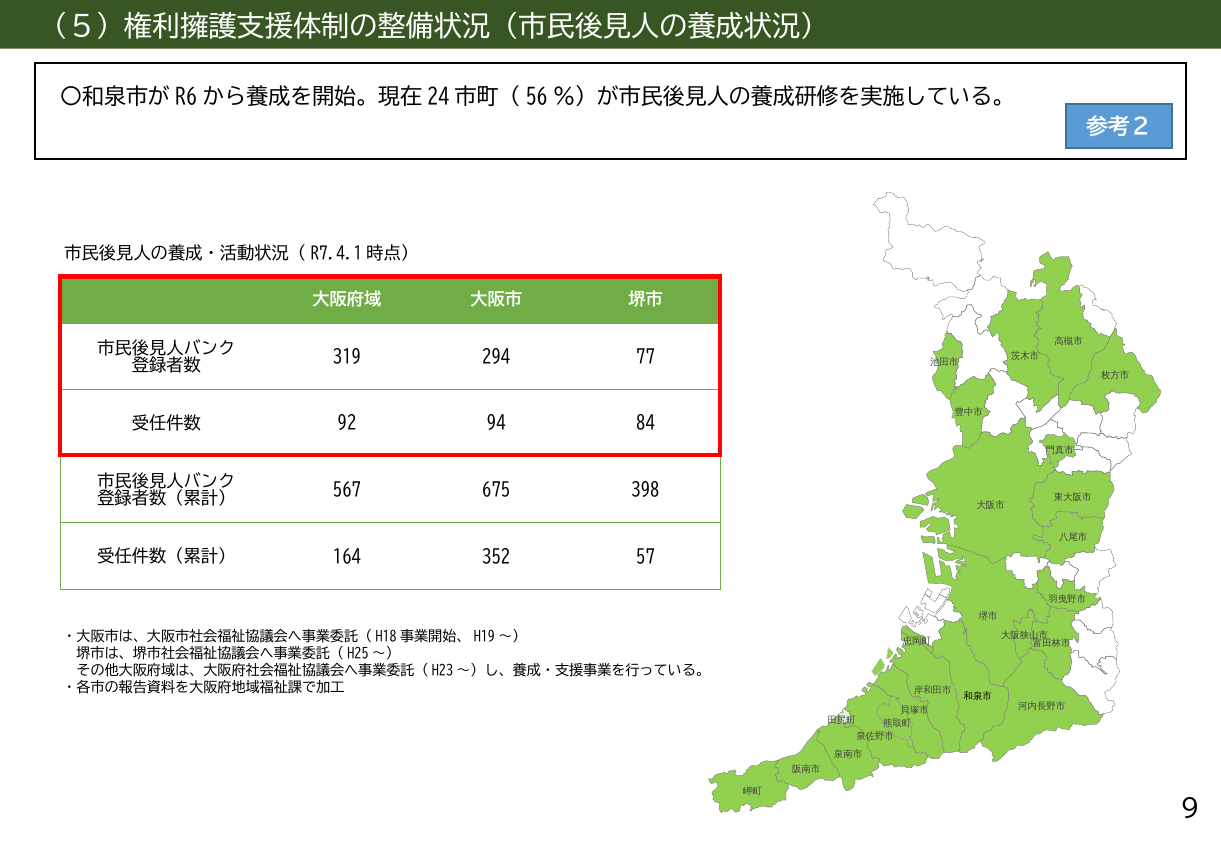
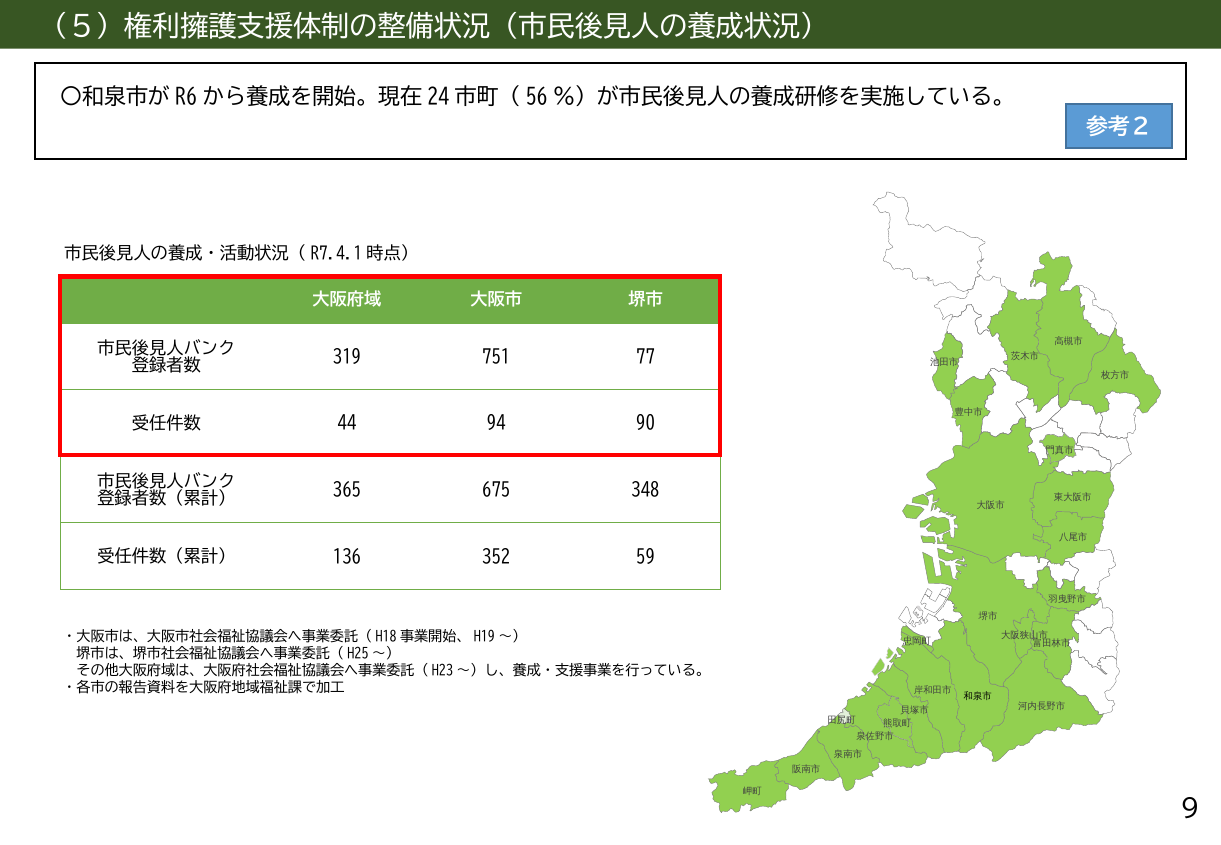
294: 294 -> 751 (496, 357)
92: 92 -> 44 (347, 424)
84: 84 -> 90 (646, 424)
567: 567 -> 365 (347, 490)
398: 398 -> 348 (646, 490)
164: 164 -> 136 (347, 557)
57: 57 -> 59 (646, 557)
